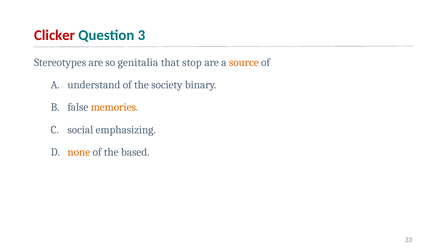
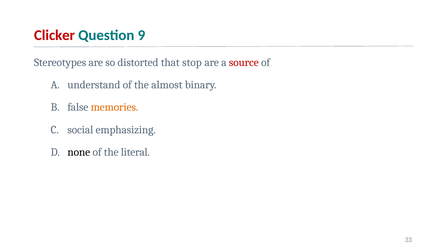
3: 3 -> 9 (141, 35)
genitalia: genitalia -> distorted (138, 62)
source colour: orange -> red (244, 62)
society: society -> almost (167, 85)
none colour: orange -> black (79, 152)
based: based -> literal (135, 152)
